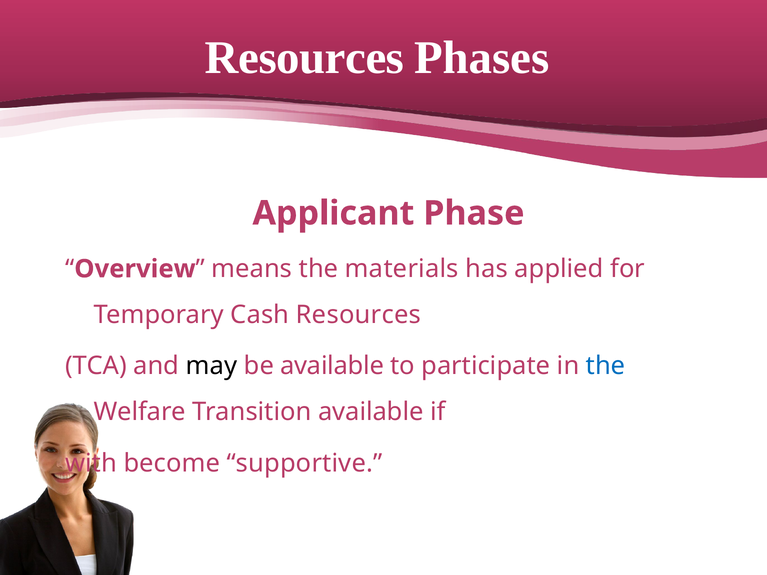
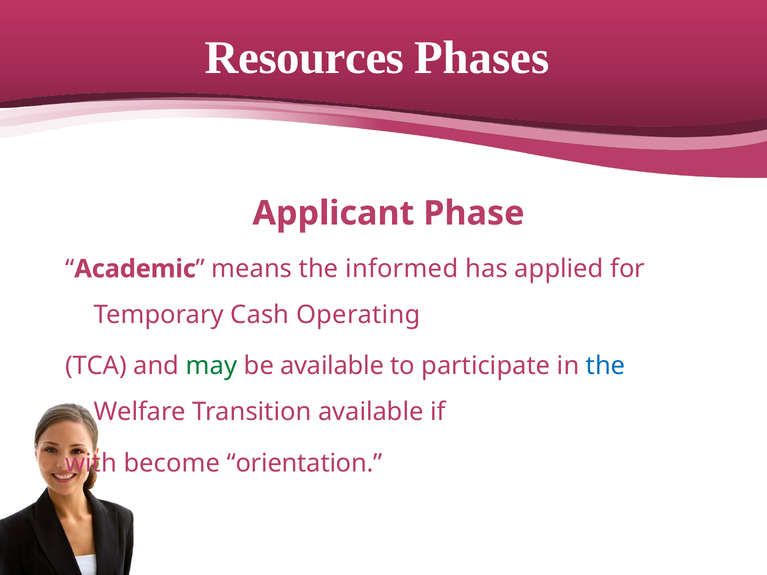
Overview: Overview -> Academic (135, 269)
materials: materials -> informed (402, 269)
Cash Resources: Resources -> Operating (358, 315)
may colour: black -> green (212, 366)
supportive: supportive -> orientation (305, 463)
